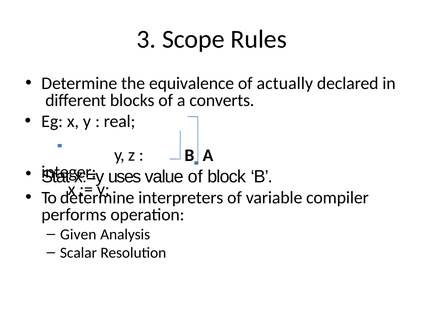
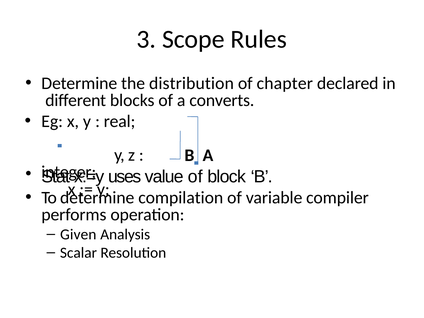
equivalence: equivalence -> distribution (191, 83)
actually: actually -> chapter (285, 83)
interpreters: interpreters -> compilation (181, 198)
